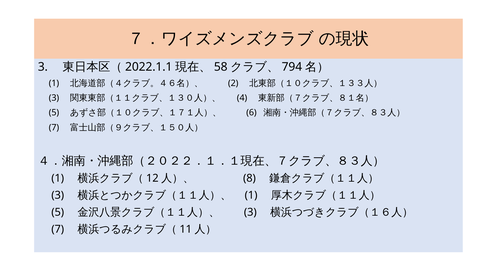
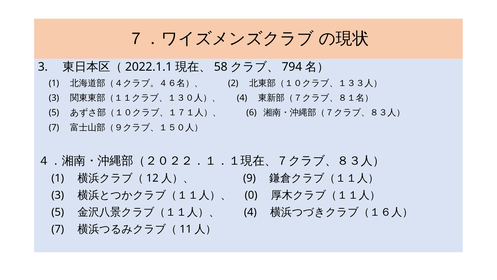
8: 8 -> 9 (249, 178)
1: 1 -> 0 (251, 195)
3: 3 -> 4 (250, 212)
